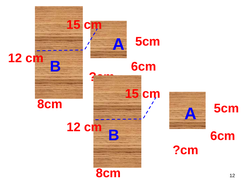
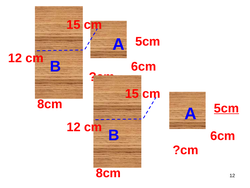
5cm underline: none -> present (226, 108)
